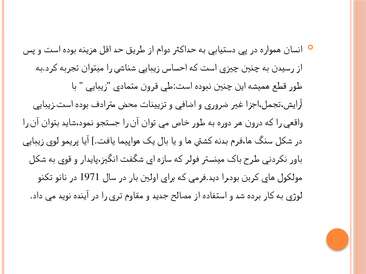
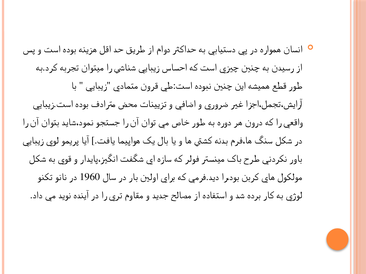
1971: 1971 -> 1960 (90, 177)
